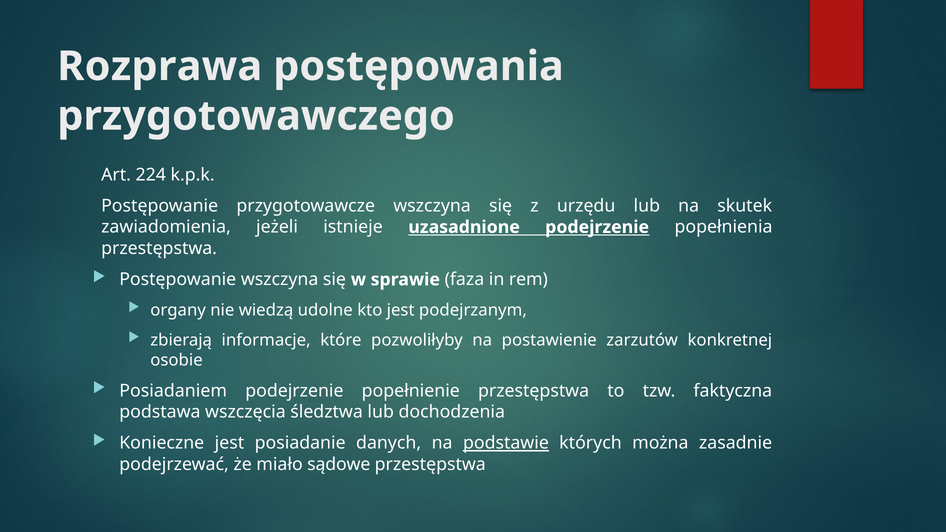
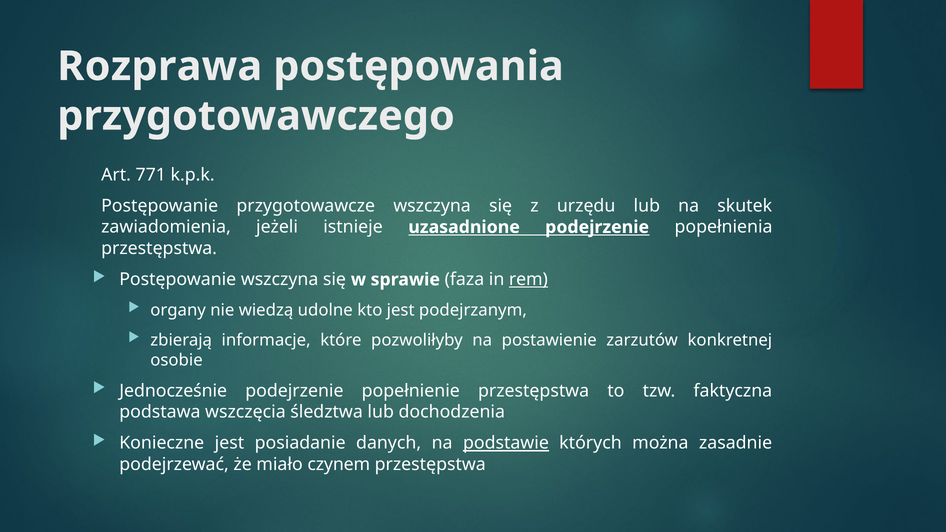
224: 224 -> 771 (151, 175)
rem underline: none -> present (528, 280)
Posiadaniem: Posiadaniem -> Jednocześnie (173, 391)
sądowe: sądowe -> czynem (339, 465)
